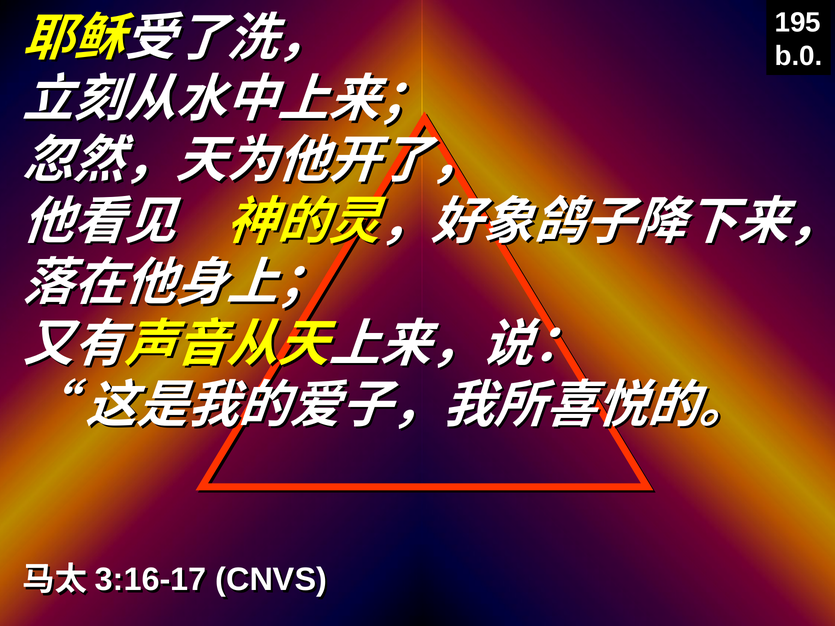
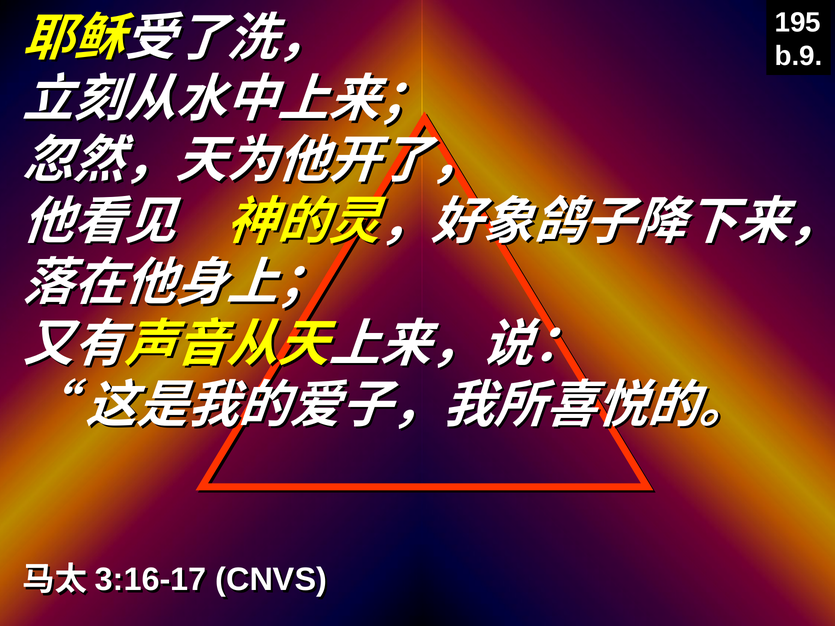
b.0: b.0 -> b.9 (798, 56)
